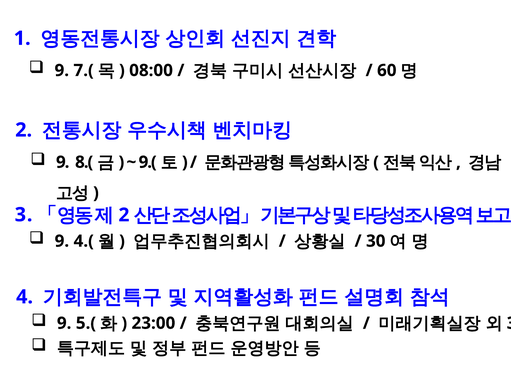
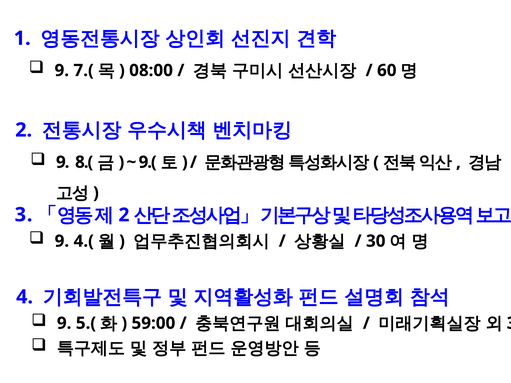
23:00: 23:00 -> 59:00 (153, 323)
